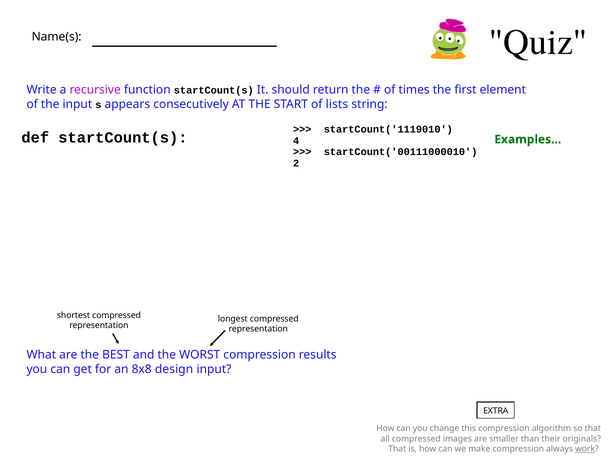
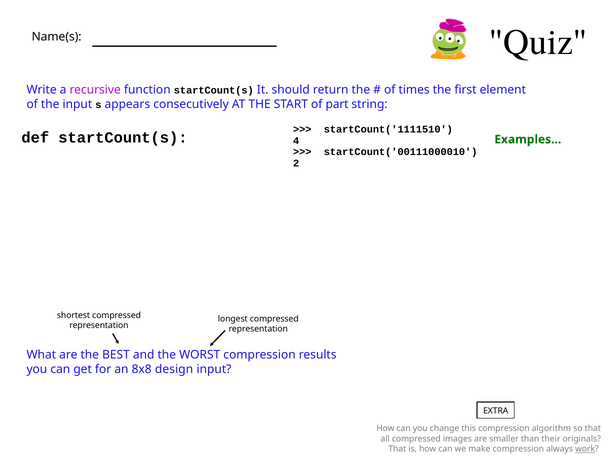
lists: lists -> part (337, 104)
startCount('1119010: startCount('1119010 -> startCount('1111510 (388, 129)
